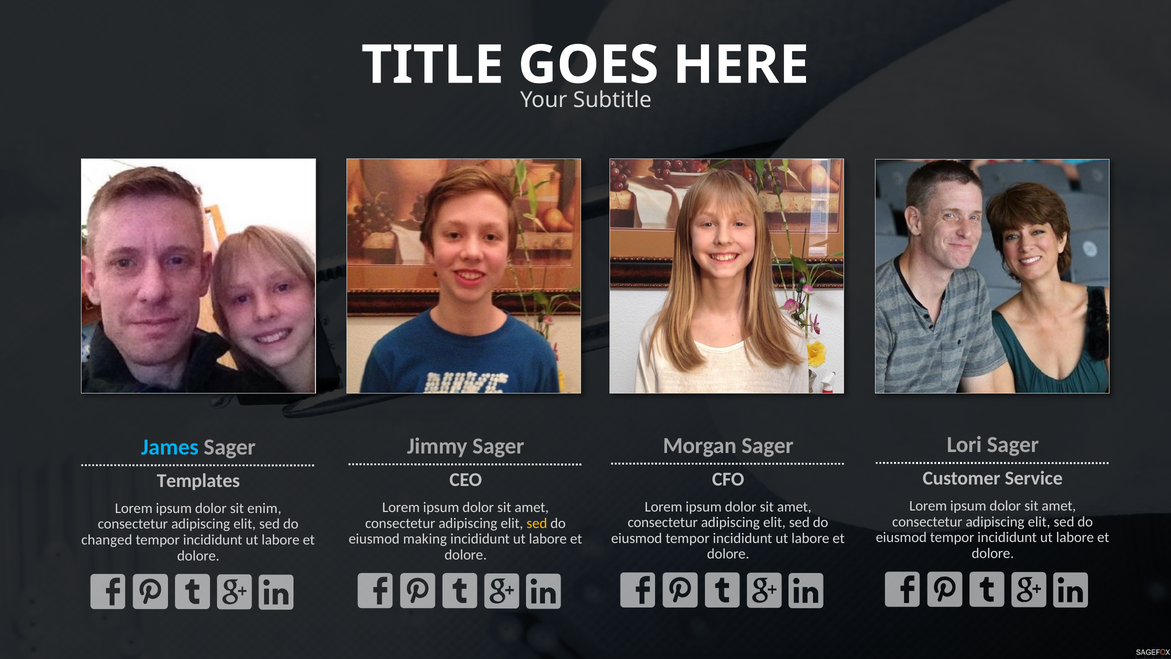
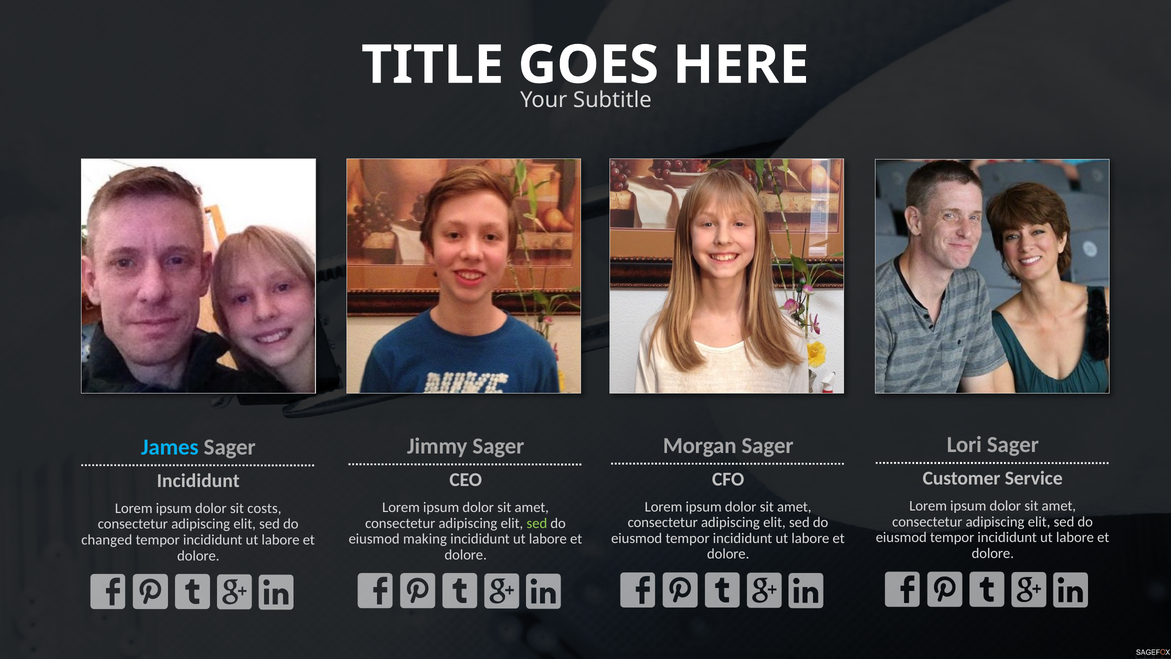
Templates: Templates -> Incididunt (198, 481)
enim: enim -> costs (264, 508)
sed colour: yellow -> light green (537, 523)
